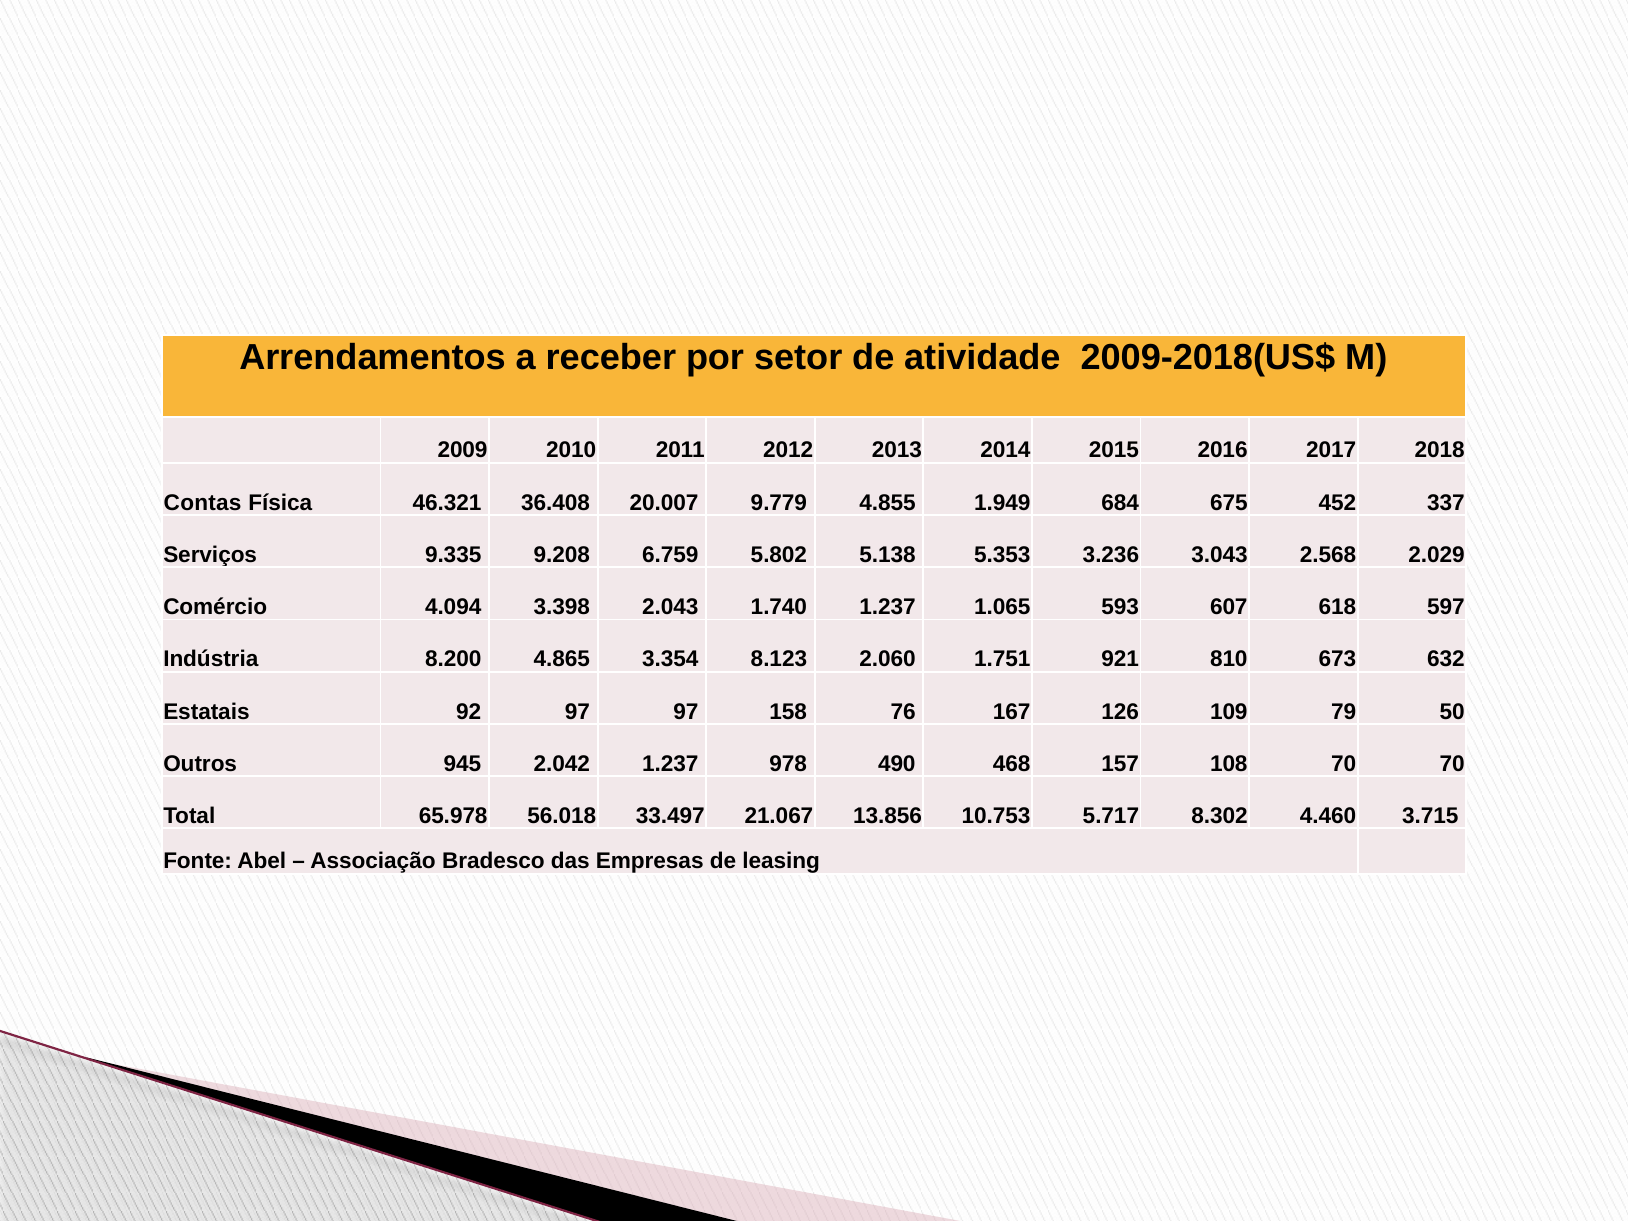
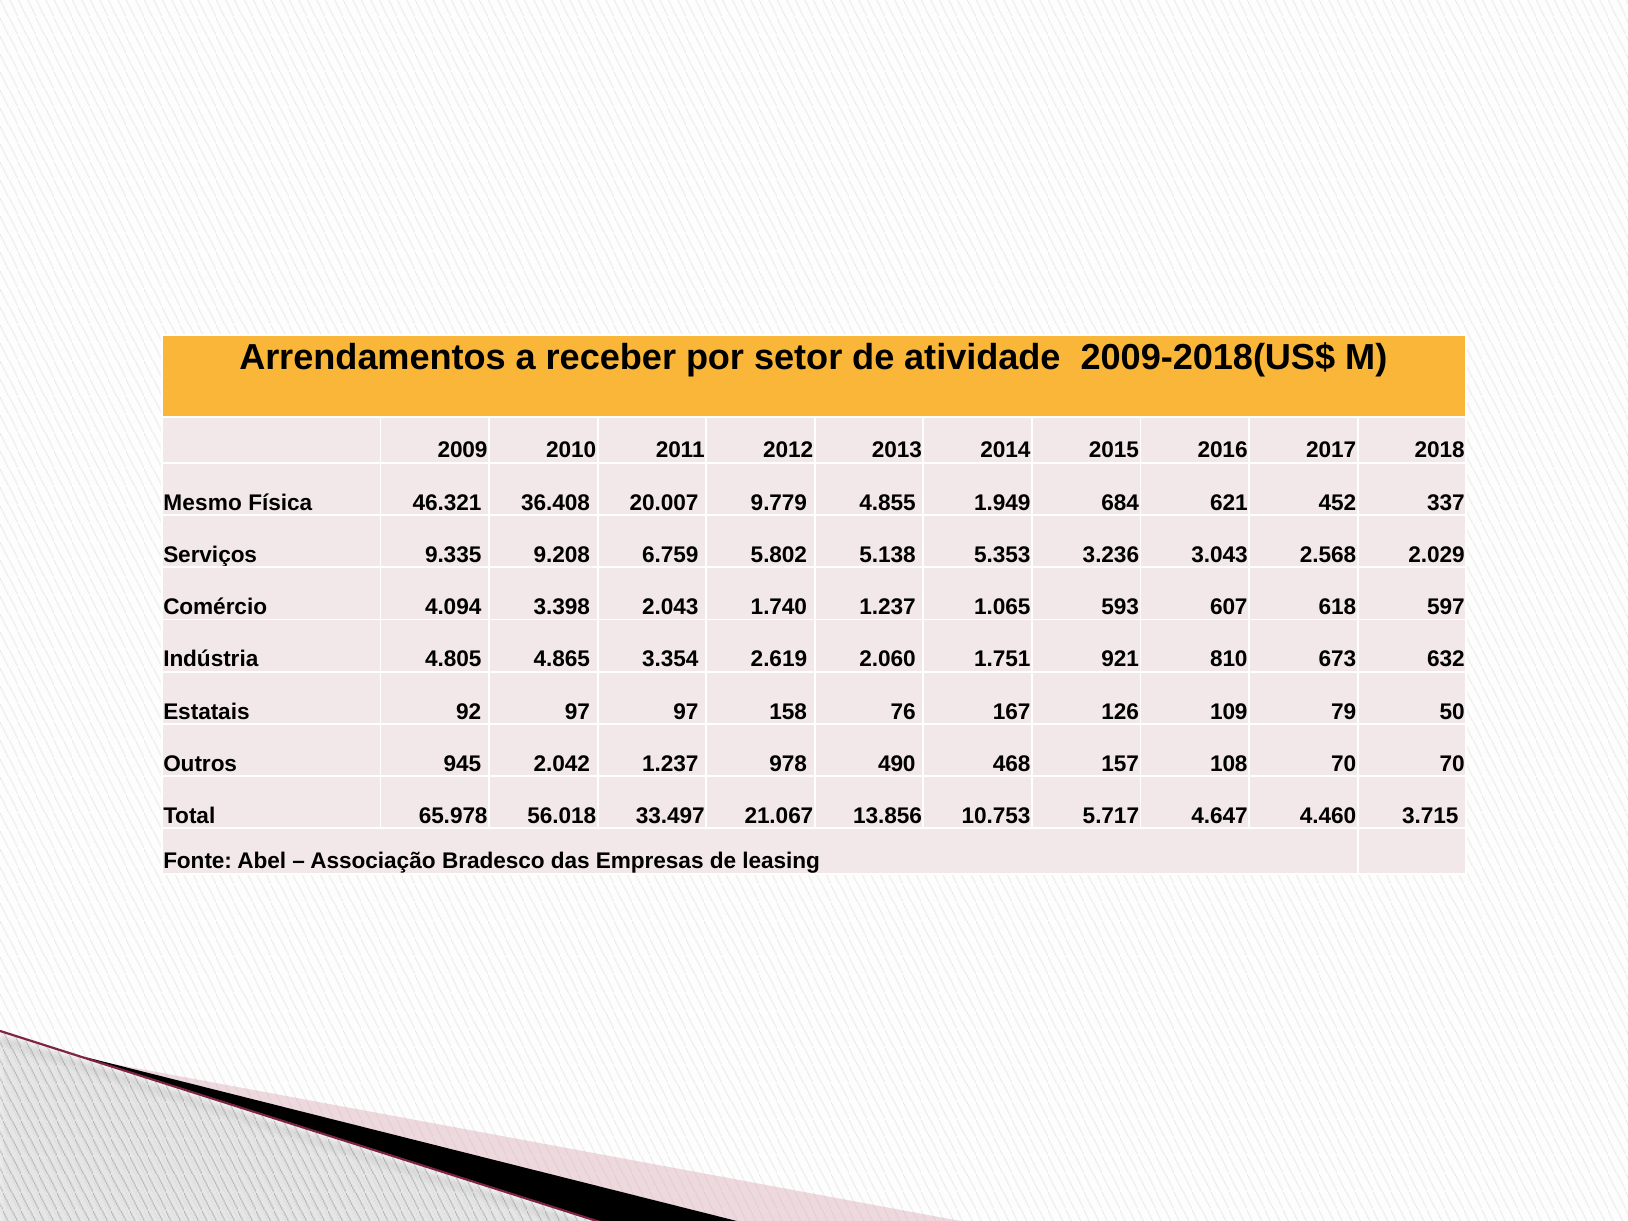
Contas: Contas -> Mesmo (203, 503)
675: 675 -> 621 (1229, 503)
8.200: 8.200 -> 4.805 (453, 659)
8.123: 8.123 -> 2.619 (779, 659)
8.302: 8.302 -> 4.647 (1220, 816)
